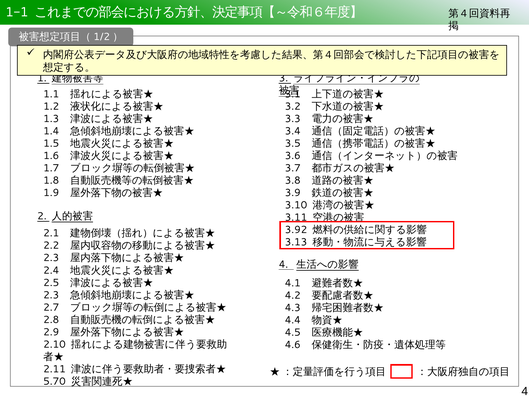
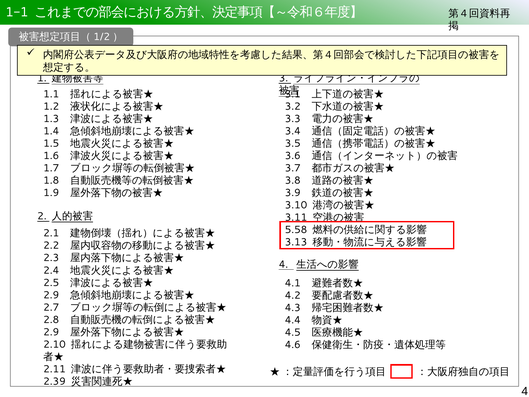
3.92: 3.92 -> 5.58 (296, 230)
2.3: 2.3 -> 2.9 (51, 295)
5.70: 5.70 -> 2.39 (54, 381)
